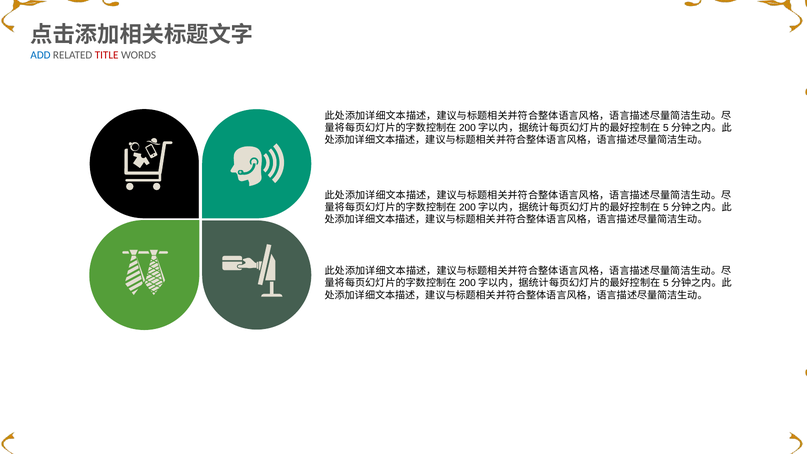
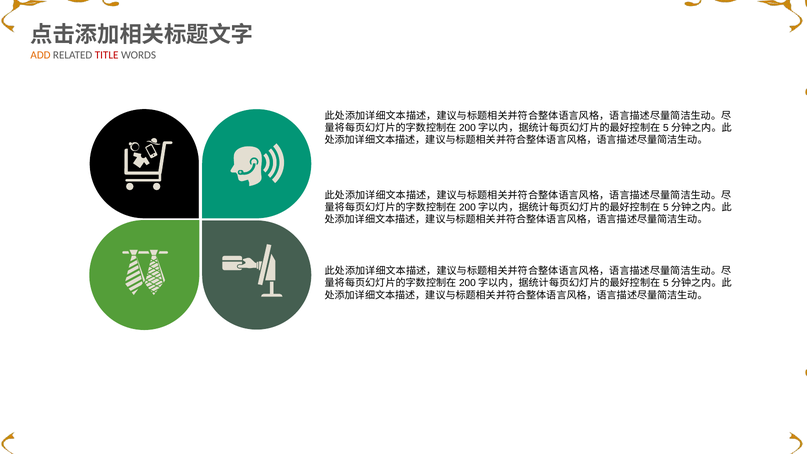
ADD colour: blue -> orange (41, 55)
